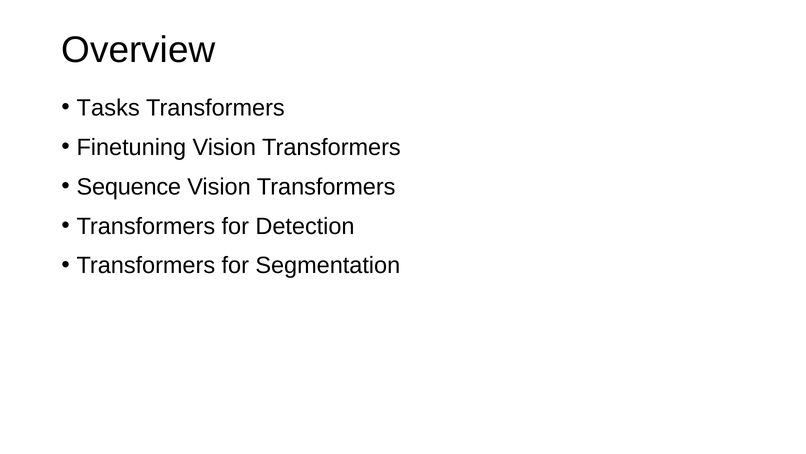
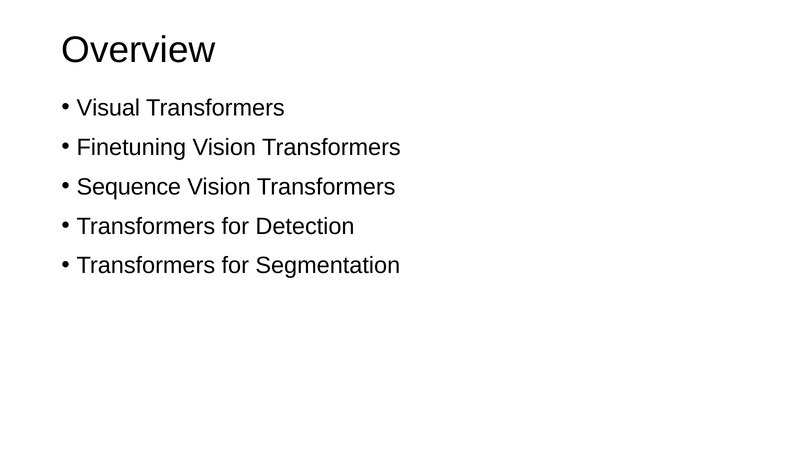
Tasks: Tasks -> Visual (108, 108)
